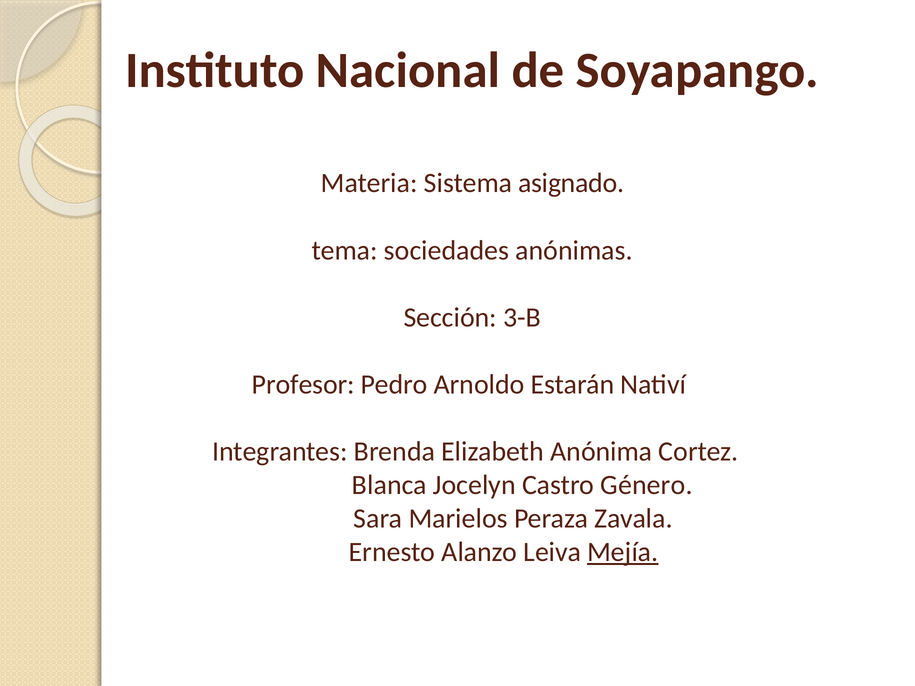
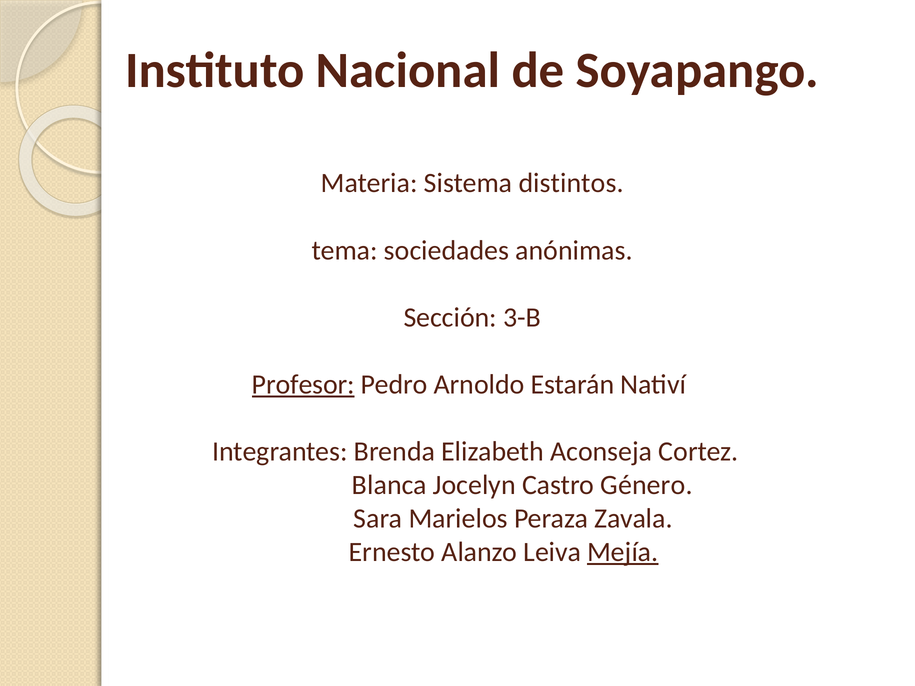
asignado: asignado -> distintos (571, 183)
Profesor underline: none -> present (303, 385)
Anónima: Anónima -> Aconseja (601, 452)
